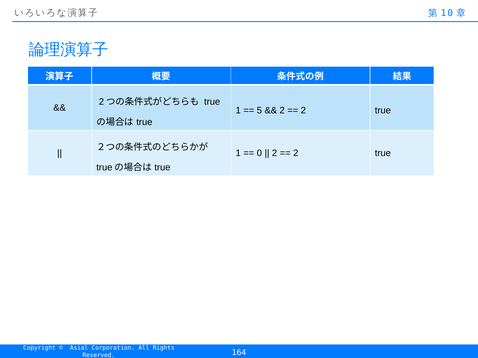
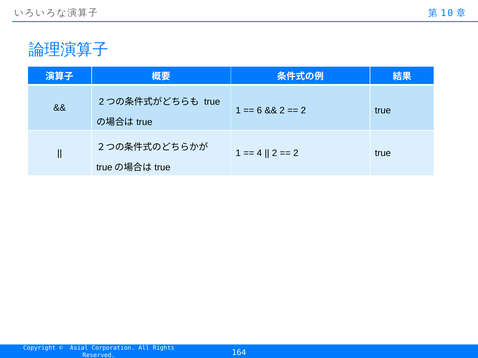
5: 5 -> 6 (259, 110)
0: 0 -> 4 (259, 153)
